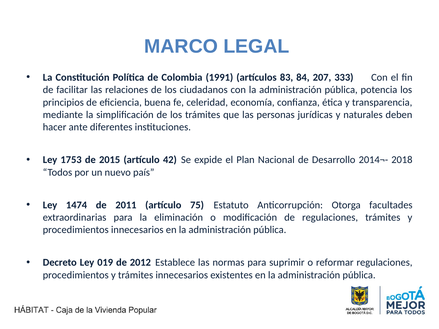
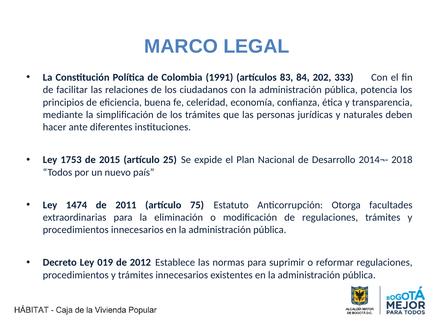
207: 207 -> 202 (322, 77)
42: 42 -> 25 (170, 160)
